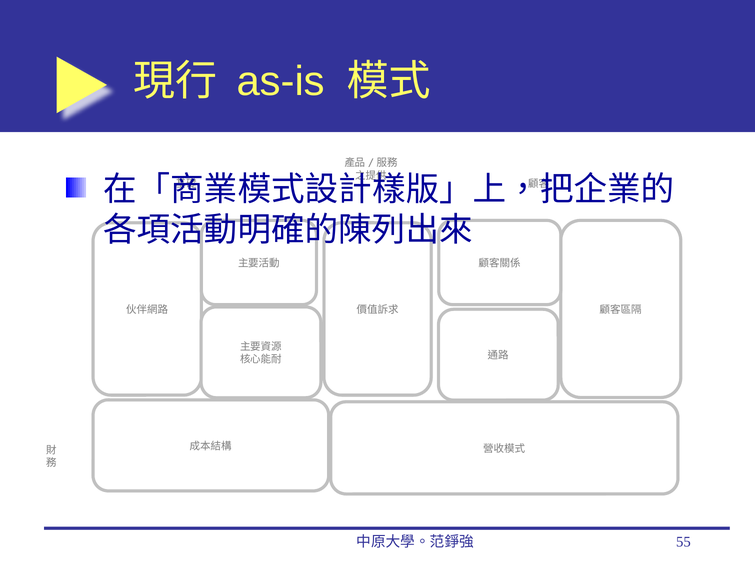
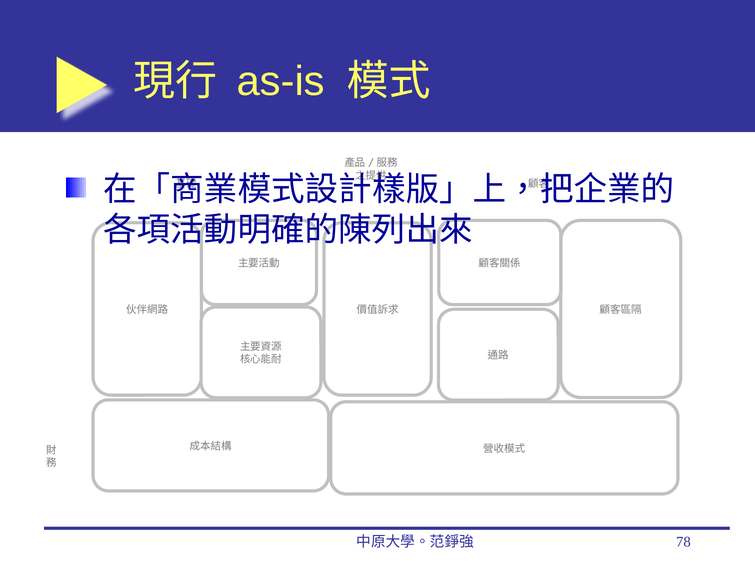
55: 55 -> 78 (683, 542)
